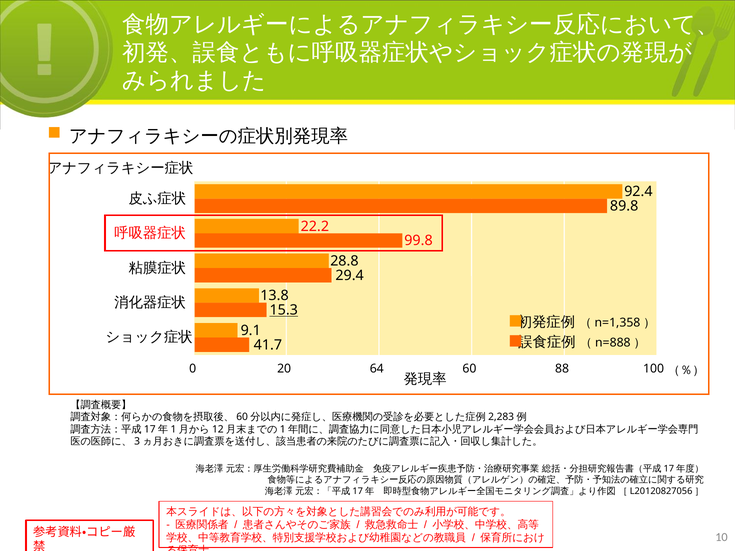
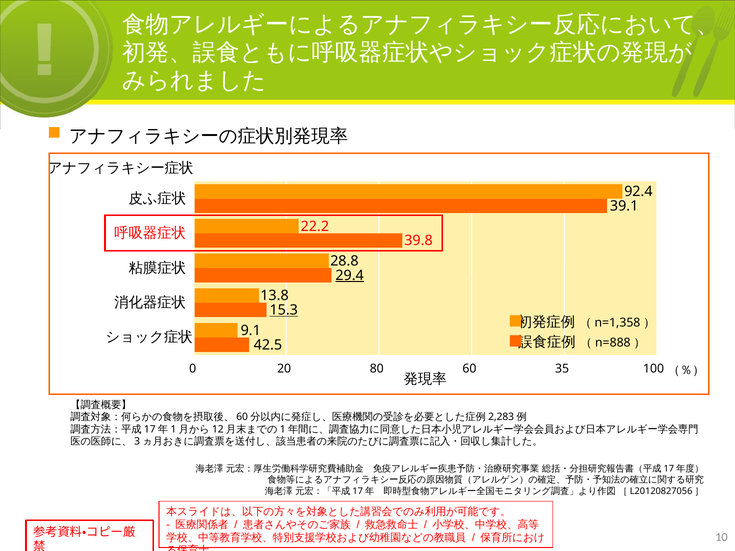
89.8: 89.8 -> 39.1 (624, 206)
99.8: 99.8 -> 39.8 (418, 241)
29.4 underline: none -> present (350, 276)
41.7: 41.7 -> 42.5 (268, 345)
64: 64 -> 80 (377, 369)
88: 88 -> 35 (562, 369)
